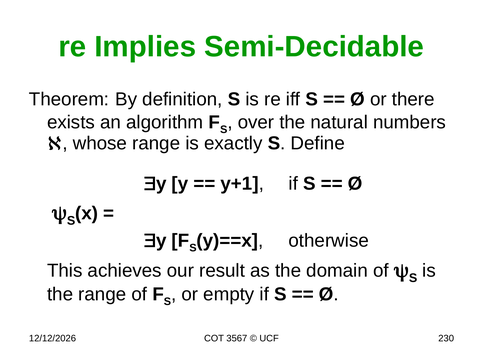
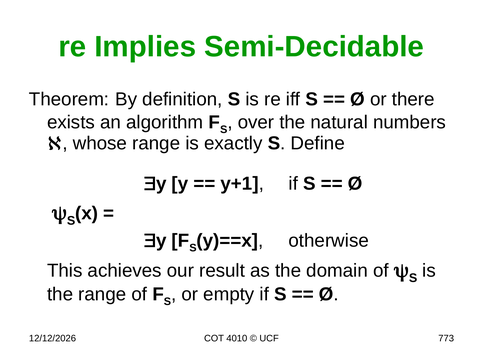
3567: 3567 -> 4010 (237, 339)
230: 230 -> 773 (446, 339)
